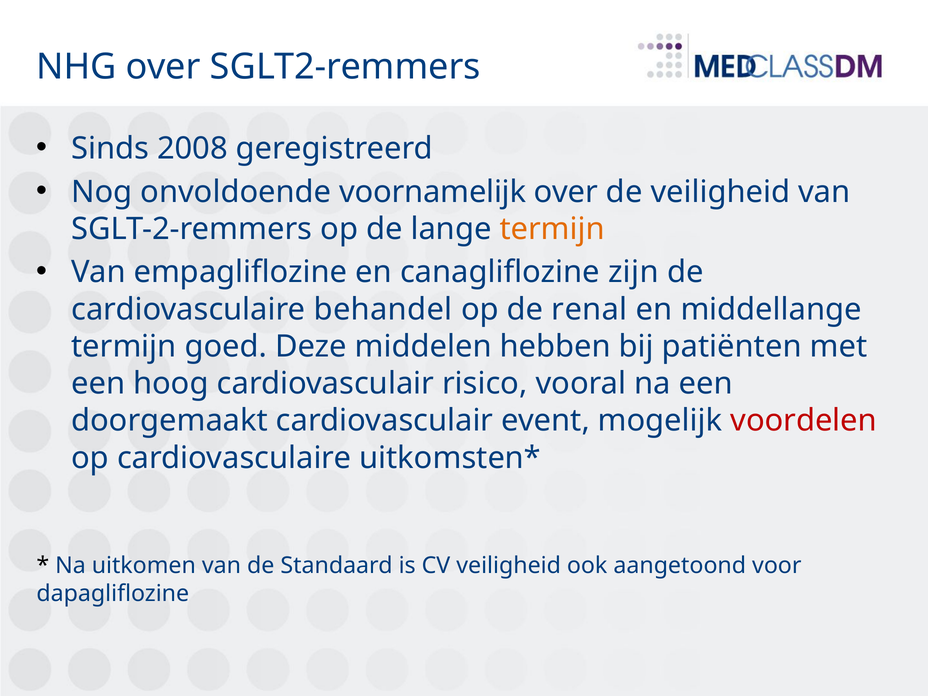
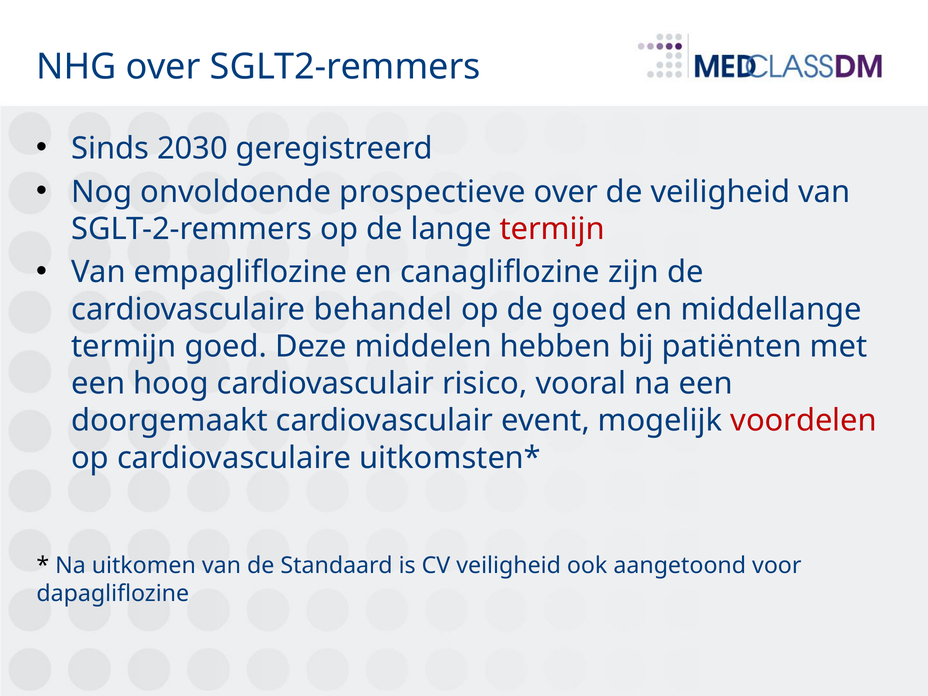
2008: 2008 -> 2030 (192, 148)
voornamelijk: voornamelijk -> prospectieve (433, 192)
termijn colour: orange -> red (552, 229)
de renal: renal -> goed (589, 309)
